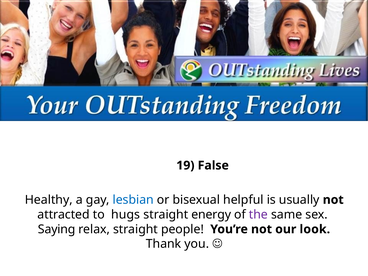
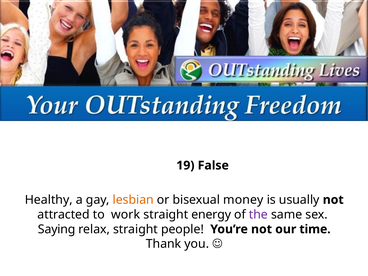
lesbian colour: blue -> orange (133, 200)
helpful: helpful -> money (243, 200)
hugs: hugs -> work (126, 215)
look: look -> time (315, 229)
